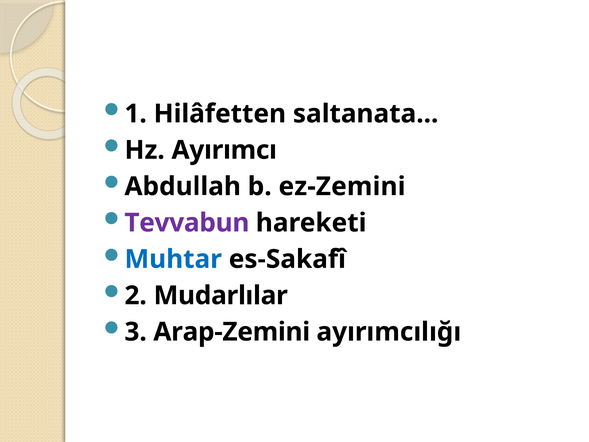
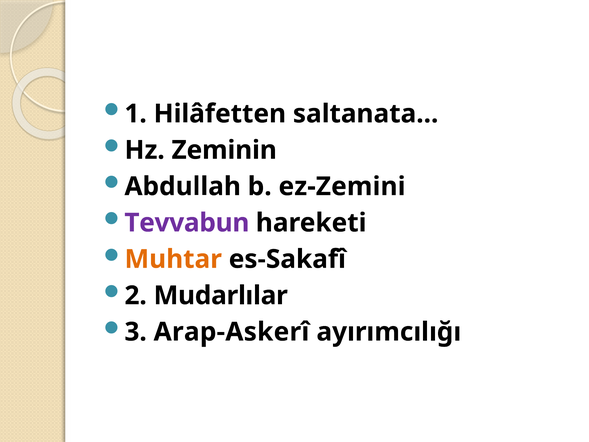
Ayırımcı: Ayırımcı -> Zeminin (224, 150)
Muhtar colour: blue -> orange (173, 259)
Arap-Zemini: Arap-Zemini -> Arap-Askerî (231, 332)
